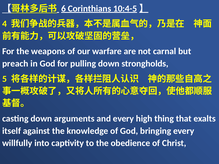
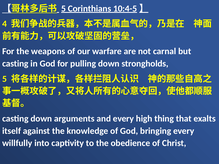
6: 6 -> 5 (63, 9)
preach: preach -> casting (15, 64)
